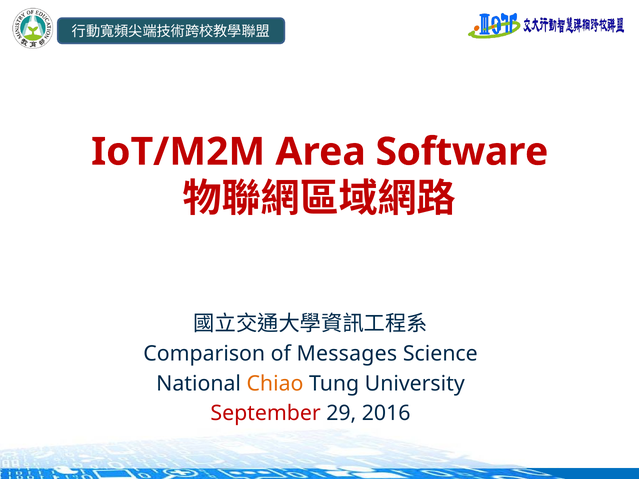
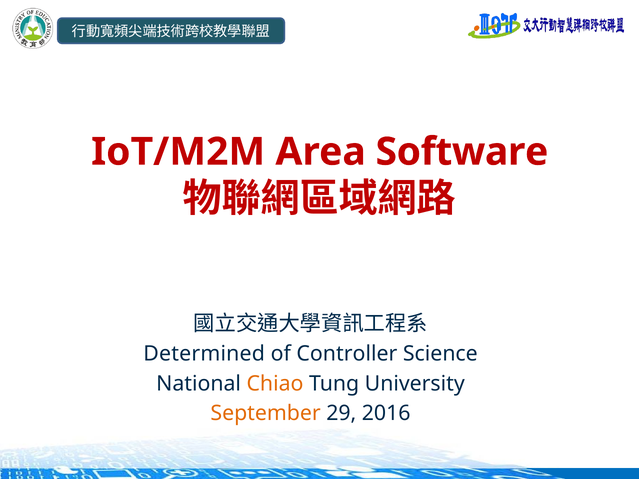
Comparison: Comparison -> Determined (204, 354)
Messages: Messages -> Controller (347, 354)
September colour: red -> orange (266, 414)
